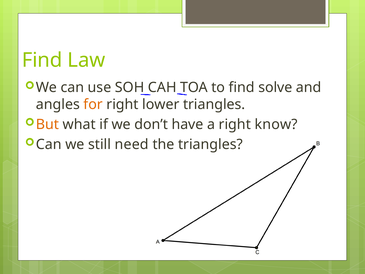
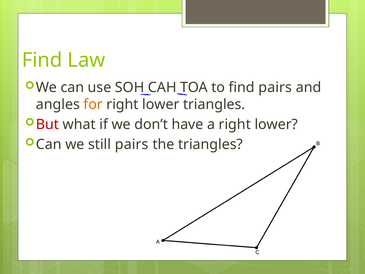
find solve: solve -> pairs (275, 87)
But colour: orange -> red (48, 124)
a right know: know -> lower (276, 124)
still need: need -> pairs (132, 144)
